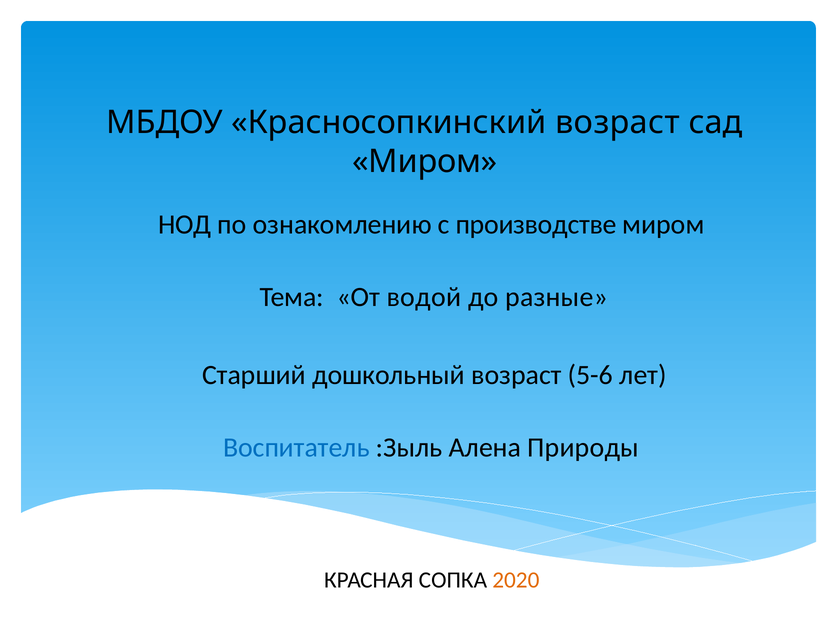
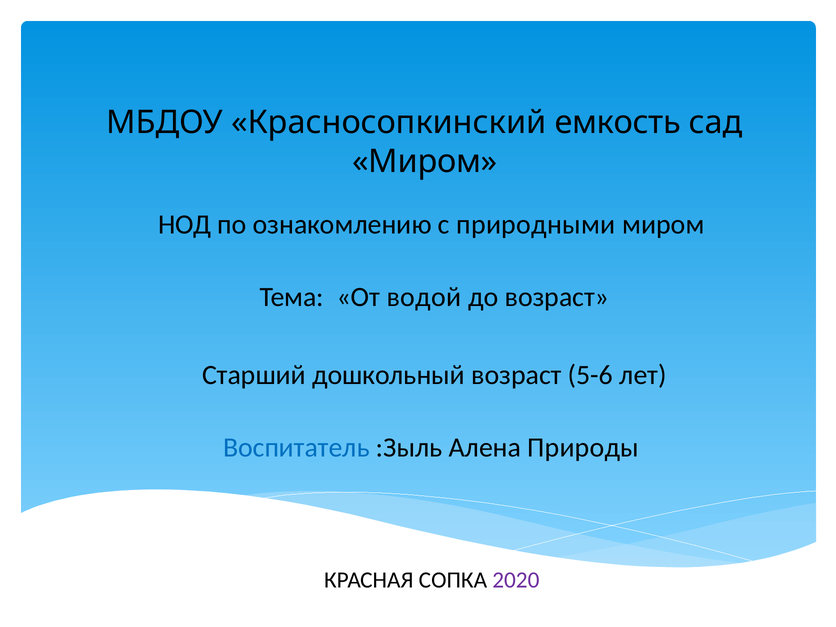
Красносопкинский возраст: возраст -> емкость (618, 123)
производстве: производстве -> природными (536, 224)
до разные: разные -> возраст (557, 297)
2020 colour: orange -> purple (516, 580)
